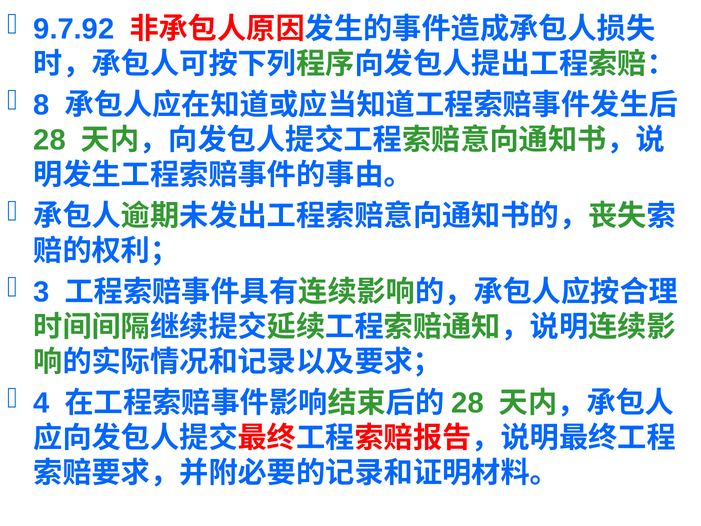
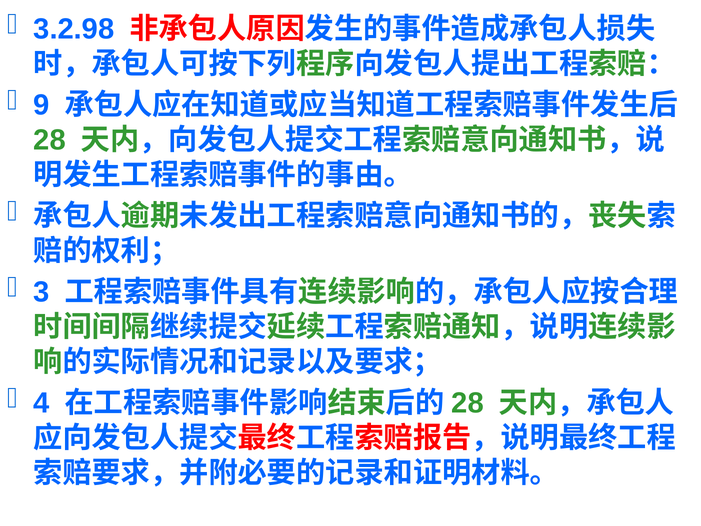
9.7.92: 9.7.92 -> 3.2.98 (74, 29)
8: 8 -> 9 (41, 105)
